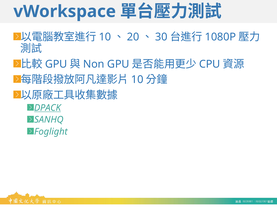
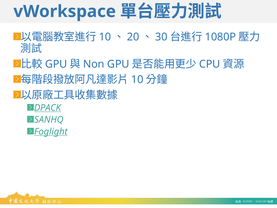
Foglight underline: none -> present (51, 131)
